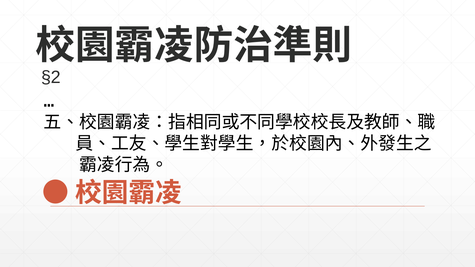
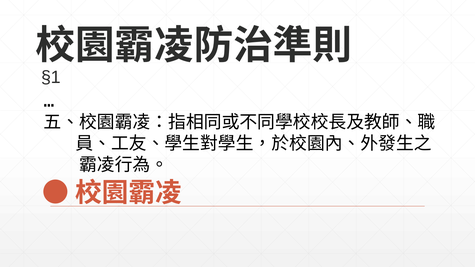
§2: §2 -> §1 (51, 77)
